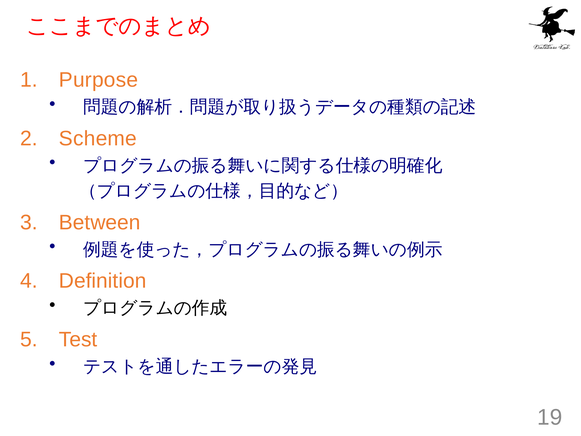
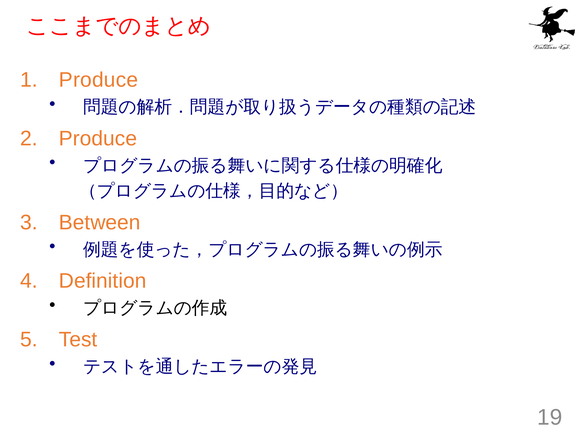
Purpose: Purpose -> Produce (99, 80)
Scheme: Scheme -> Produce (98, 138)
